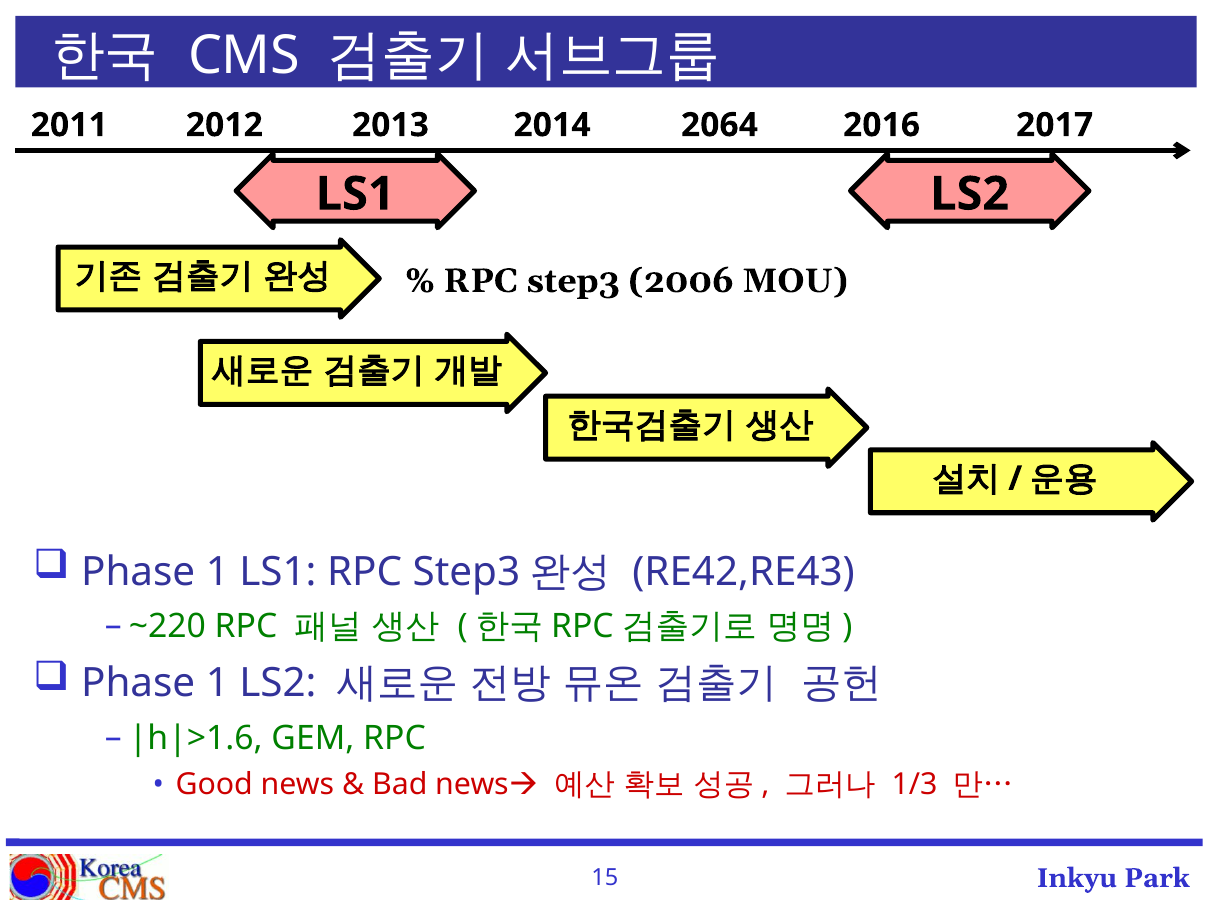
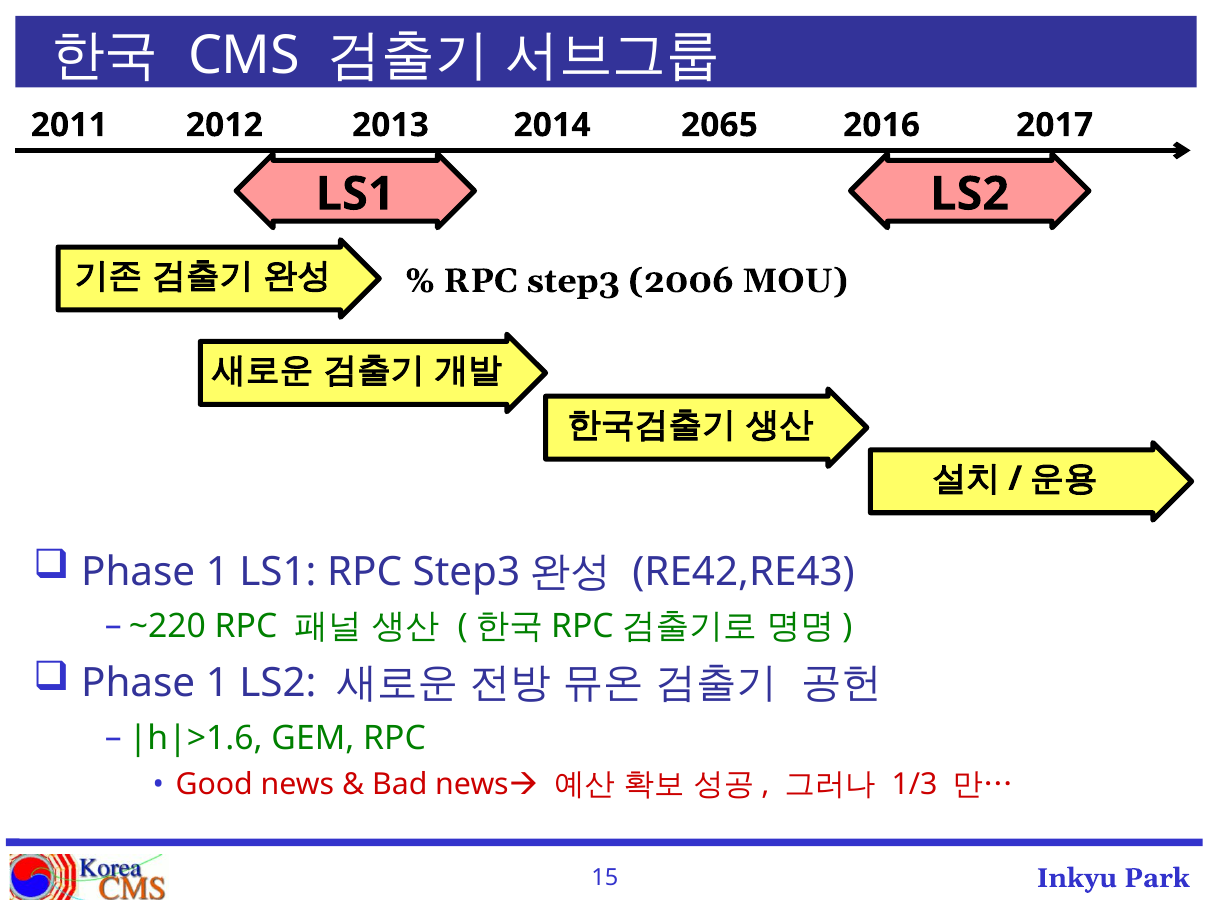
2064: 2064 -> 2065 (719, 125)
